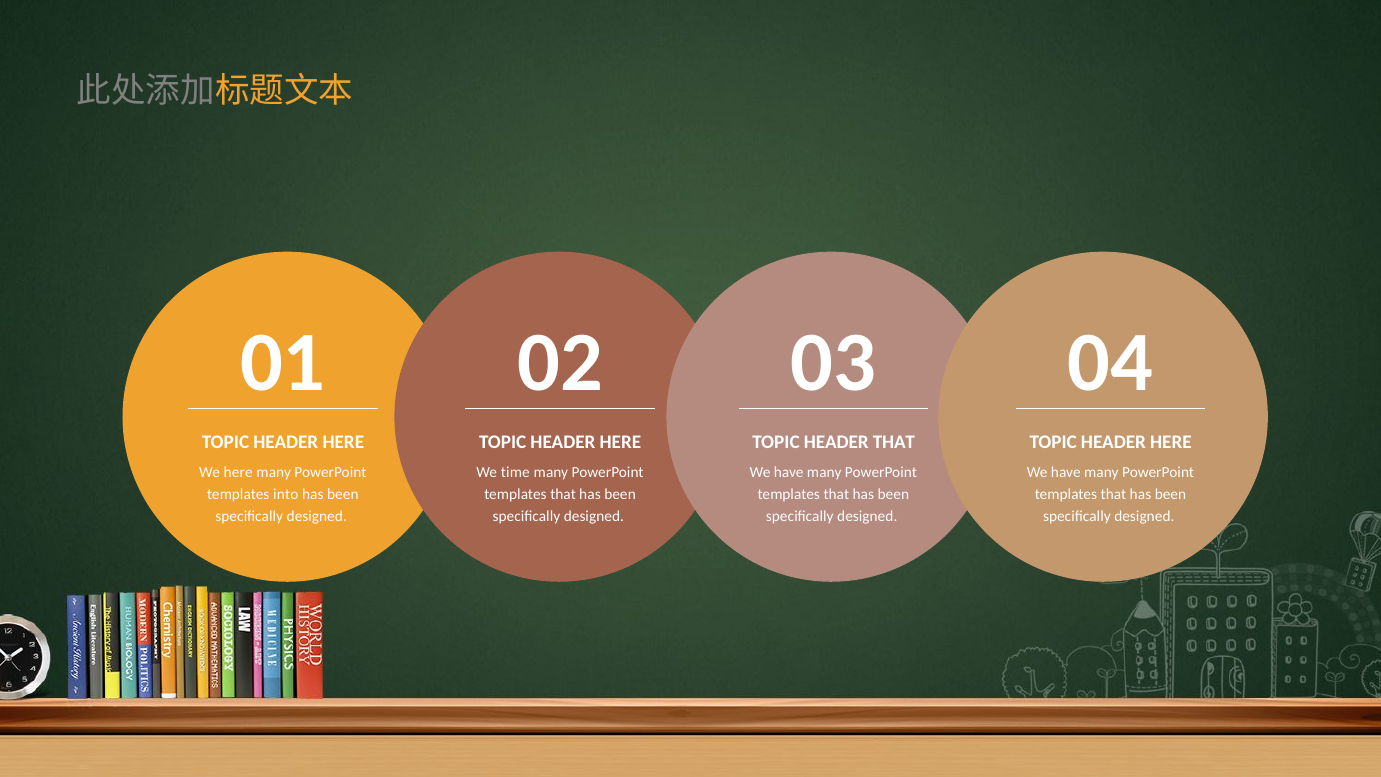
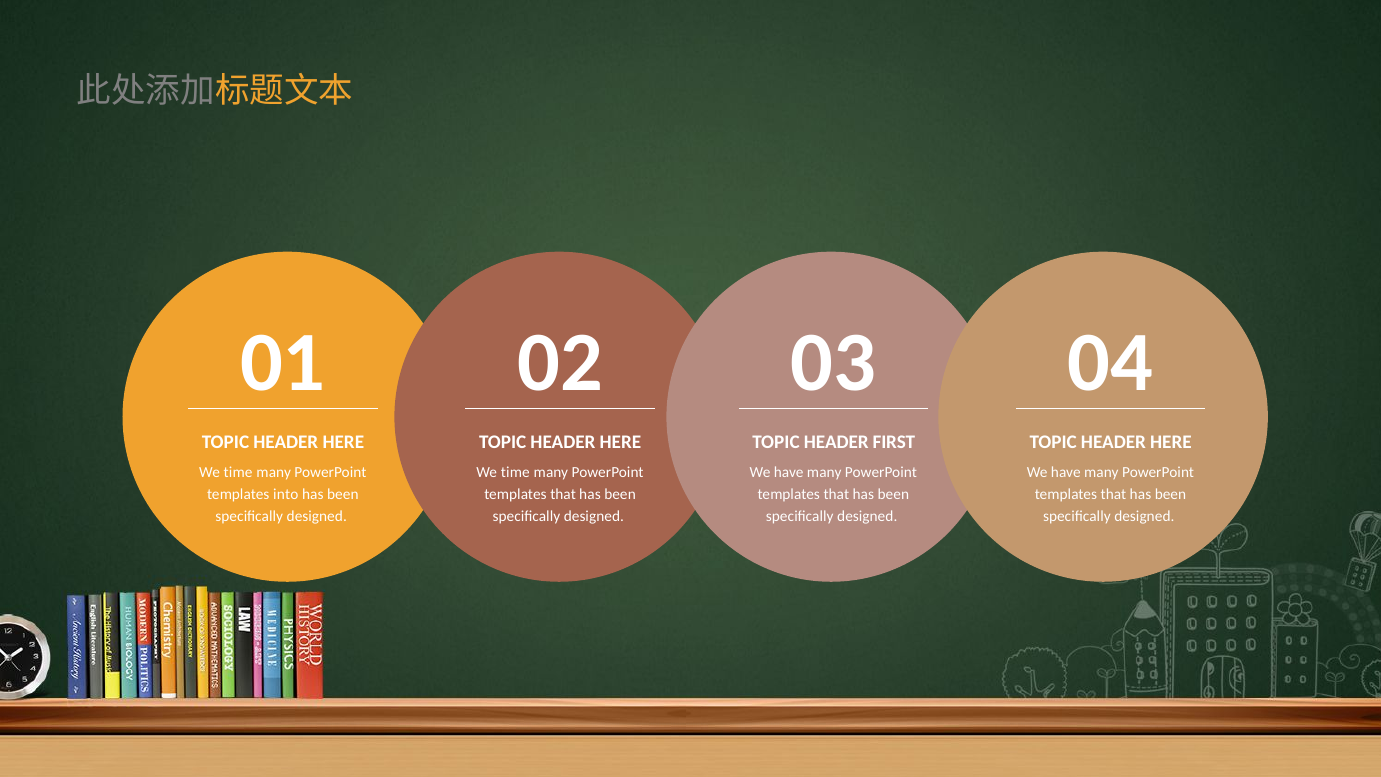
HEADER THAT: THAT -> FIRST (894, 442)
here: here -> time (238, 472)
